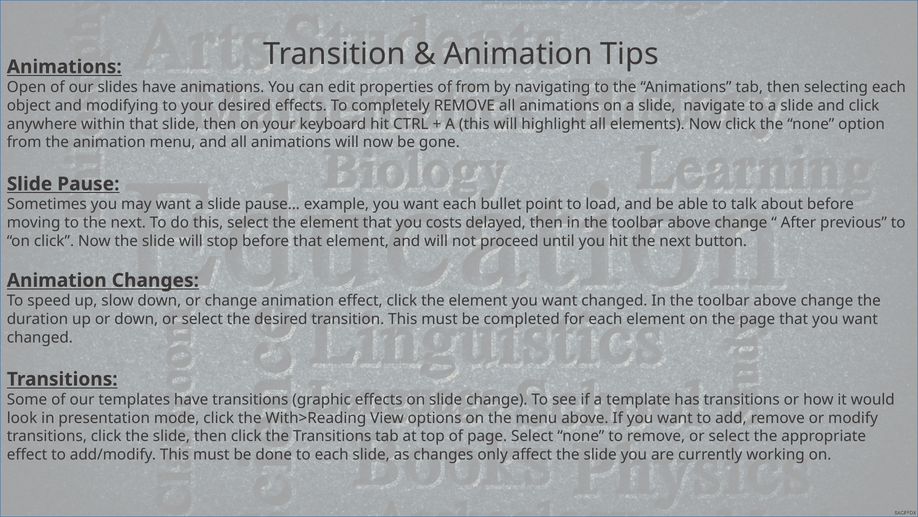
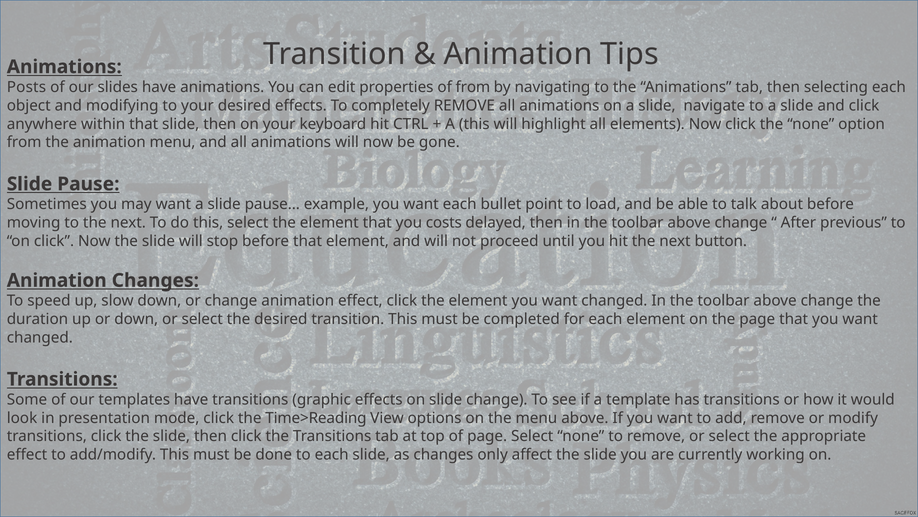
Open: Open -> Posts (26, 87)
With>Reading: With>Reading -> Time>Reading (316, 418)
